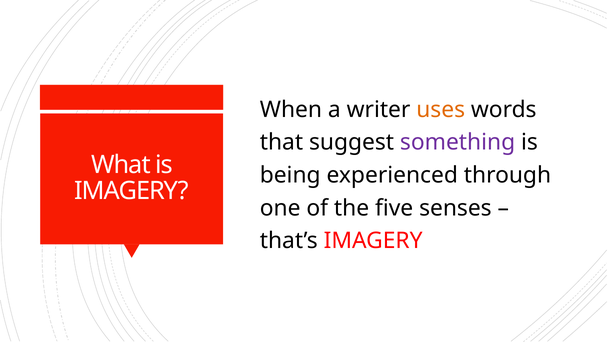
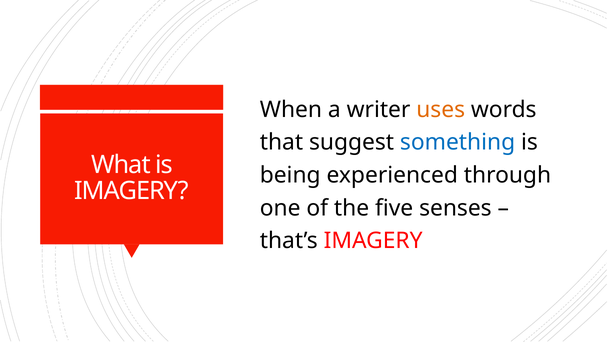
something colour: purple -> blue (458, 142)
